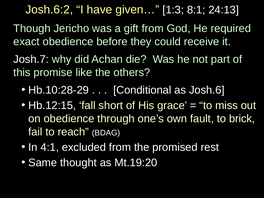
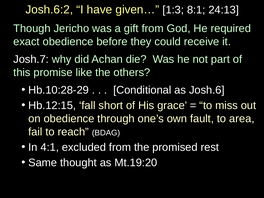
brick: brick -> area (242, 119)
